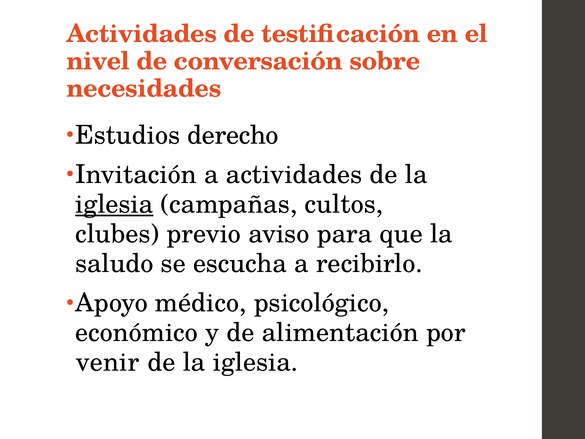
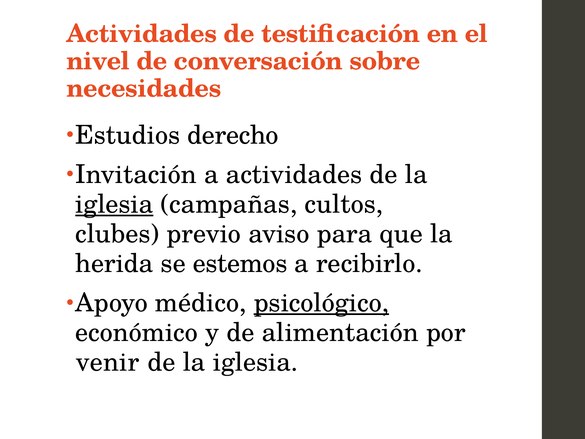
saludo: saludo -> herida (114, 263)
escucha: escucha -> estemos (240, 263)
psicológico underline: none -> present (321, 303)
